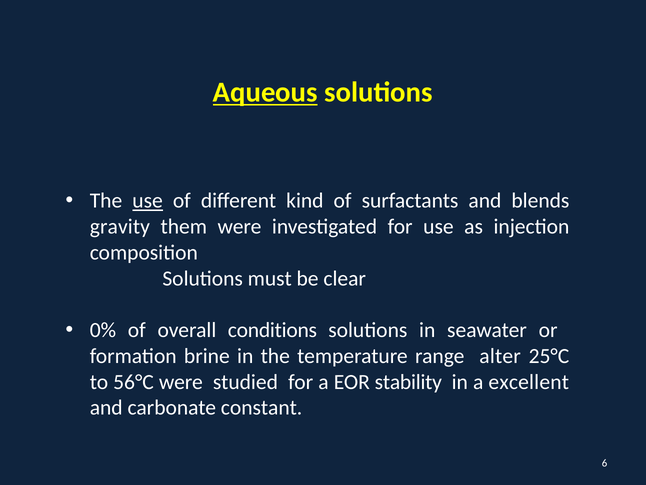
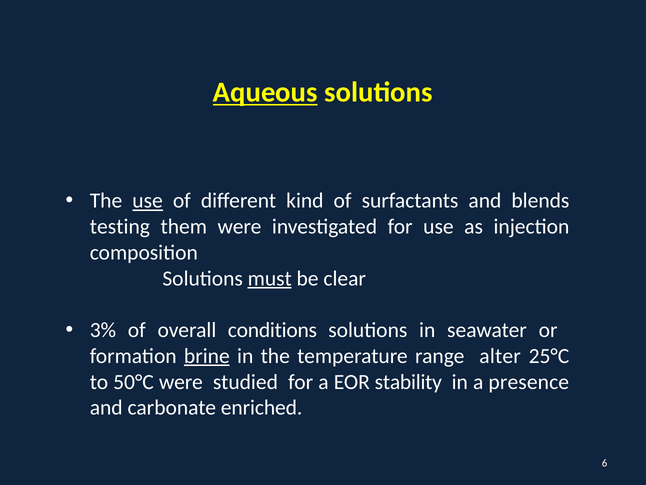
gravity: gravity -> testing (120, 226)
must underline: none -> present (270, 278)
0%: 0% -> 3% (103, 330)
brine underline: none -> present (207, 356)
56°C: 56°C -> 50°C (133, 382)
excellent: excellent -> presence (529, 382)
constant: constant -> enriched (262, 407)
